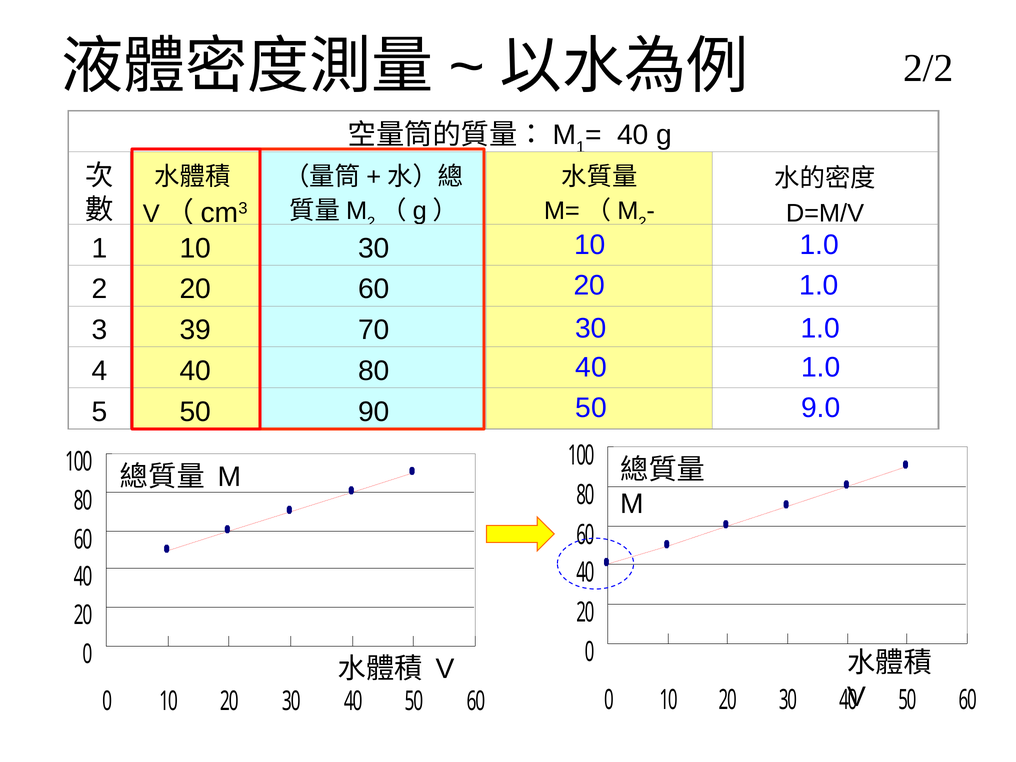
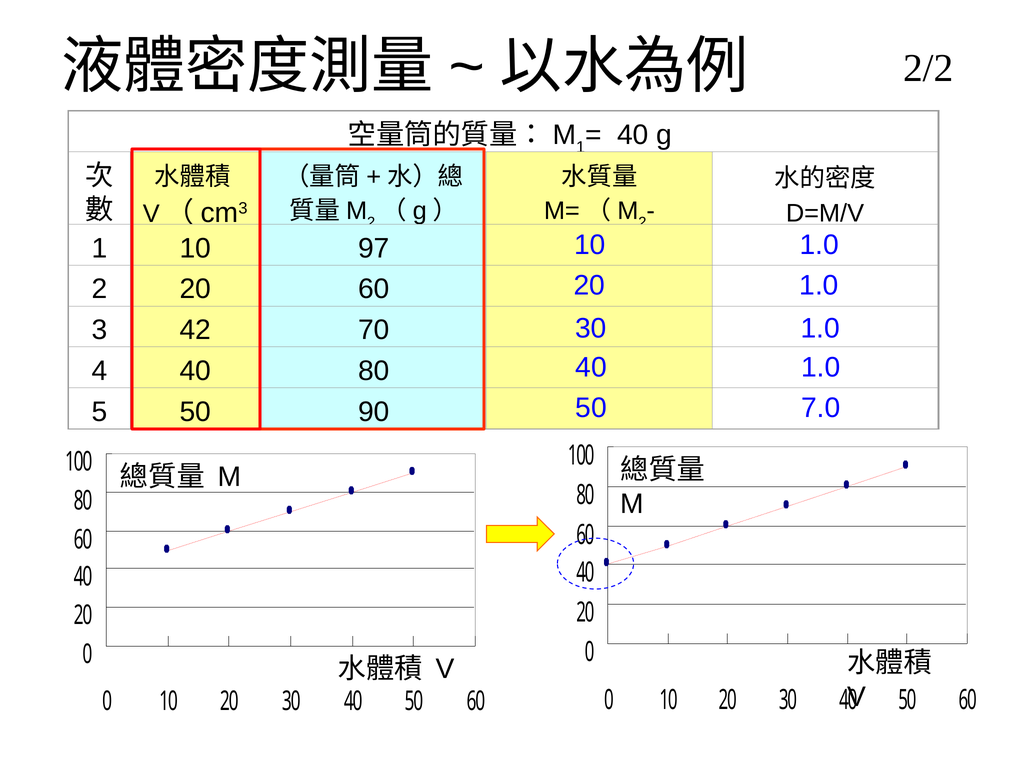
30: 30 -> 97 (374, 248)
39: 39 -> 42 (195, 330)
9.0: 9.0 -> 7.0 (821, 408)
